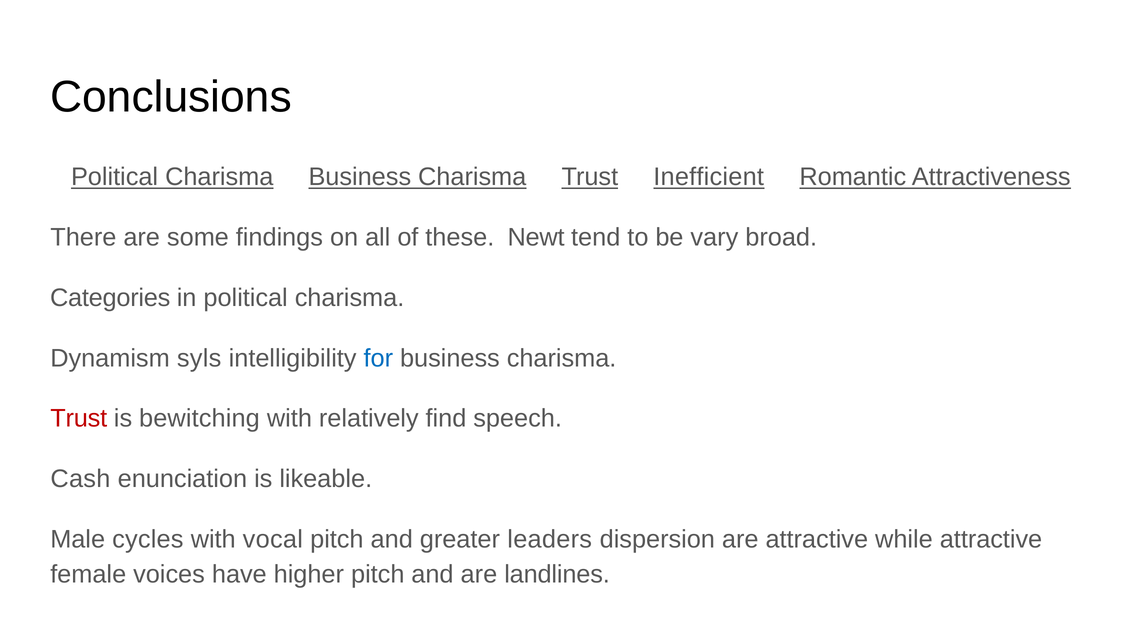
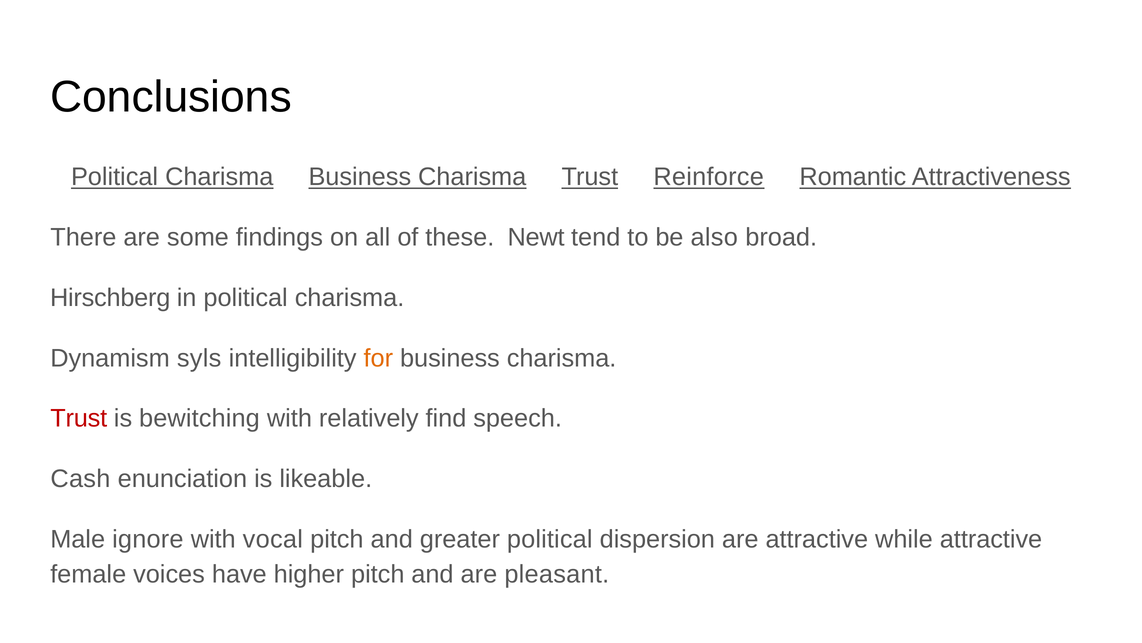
Inefficient: Inefficient -> Reinforce (709, 177)
vary: vary -> also (714, 237)
Categories: Categories -> Hirschberg (110, 298)
for colour: blue -> orange (378, 358)
cycles: cycles -> ignore (148, 539)
greater leaders: leaders -> political (550, 539)
landlines: landlines -> pleasant (557, 574)
